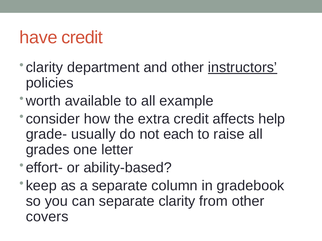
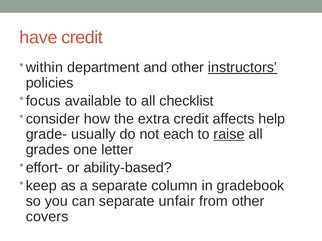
clarity: clarity -> within (44, 68)
worth: worth -> focus (43, 101)
example: example -> checklist (187, 101)
raise underline: none -> present (229, 135)
separate clarity: clarity -> unfair (177, 202)
